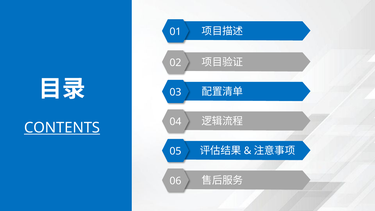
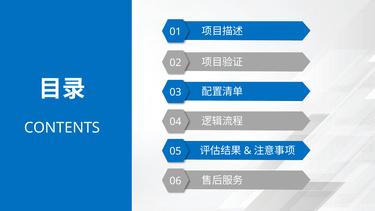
CONTENTS underline: present -> none (62, 128)
